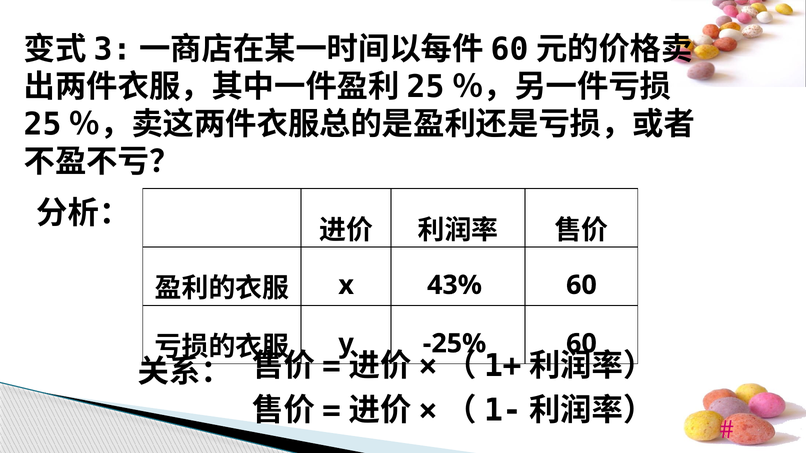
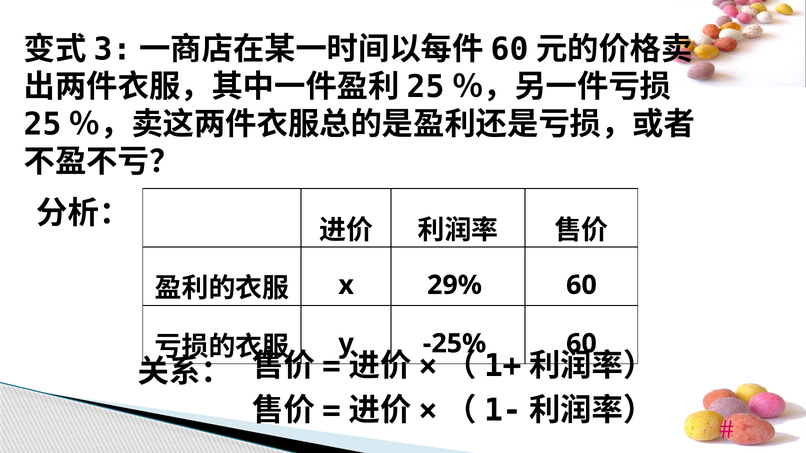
43%: 43% -> 29% (455, 285)
